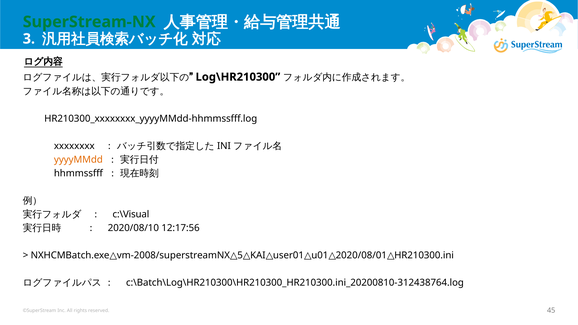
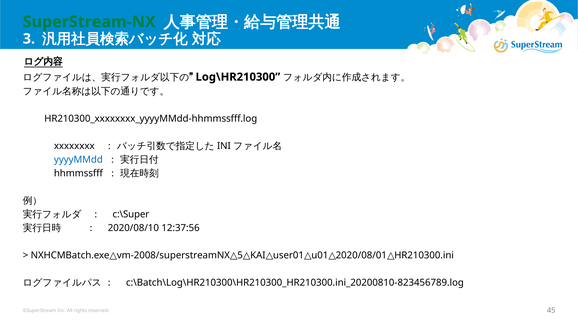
yyyyMMdd colour: orange -> blue (78, 160)
c:\Visual: c:\Visual -> c:\Super (131, 214)
12:17:56: 12:17:56 -> 12:37:56 (181, 228)
c:\Batch\Log\HR210300\HR210300_HR210300.ini_20200810-312438764.log: c:\Batch\Log\HR210300\HR210300_HR210300.ini_20200810-312438764.log -> c:\Batch\Log\HR210300\HR210300_HR210300.ini_20200810-823456789.log (295, 283)
